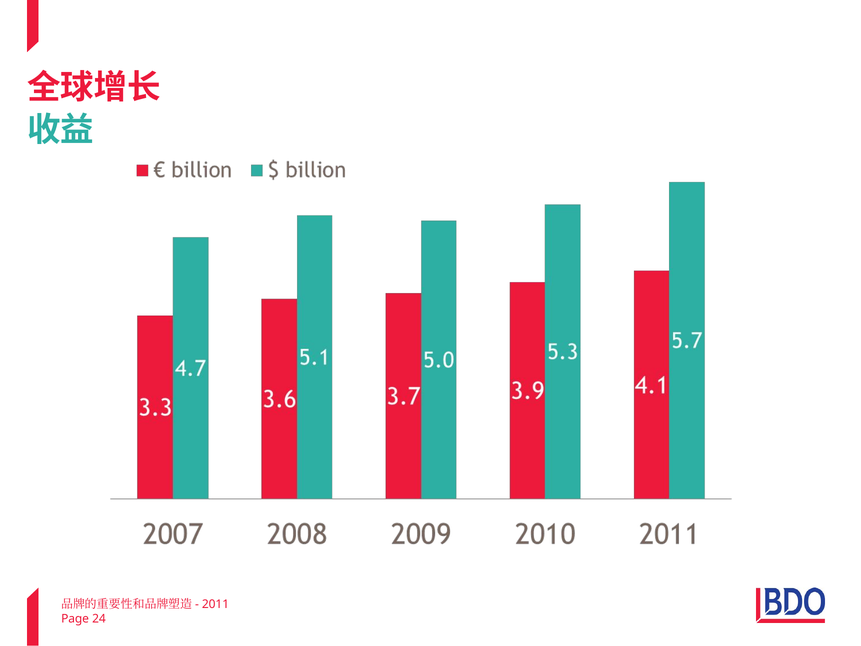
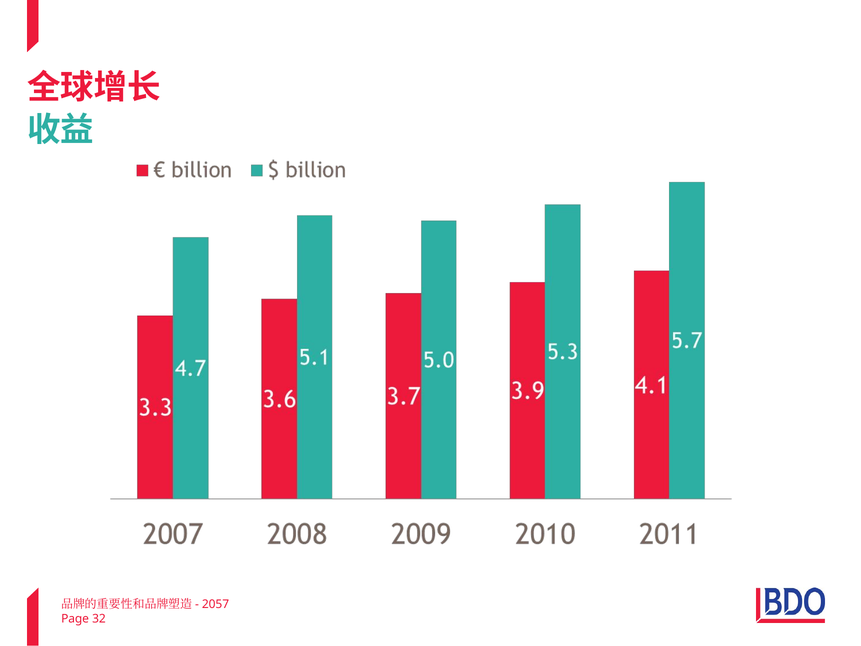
2011: 2011 -> 2057 (216, 604)
24: 24 -> 32 (99, 619)
